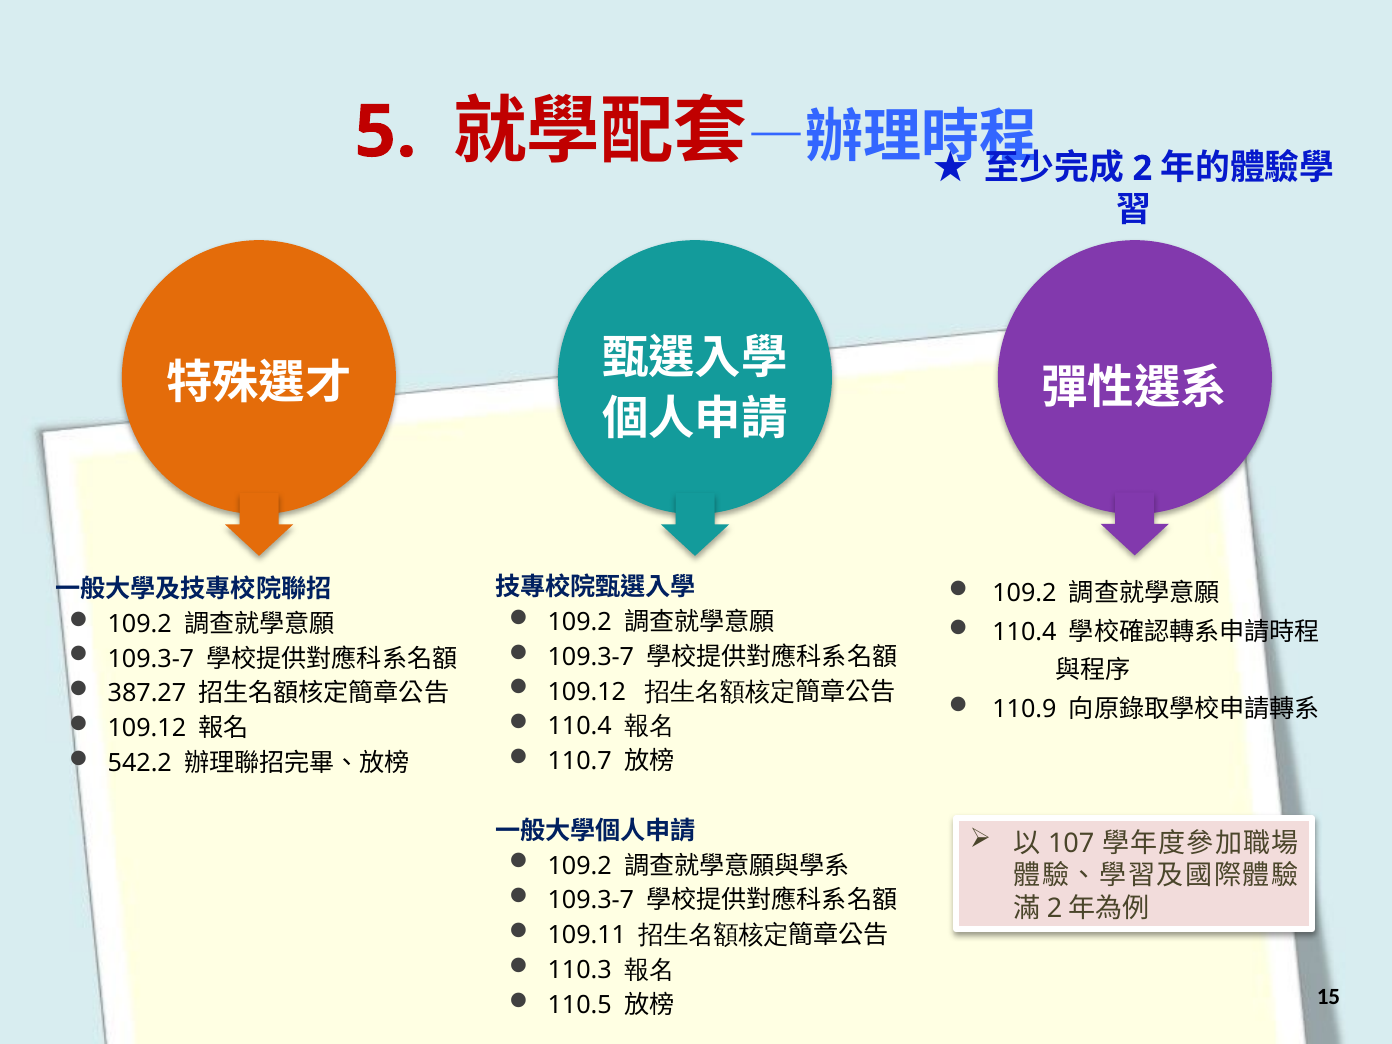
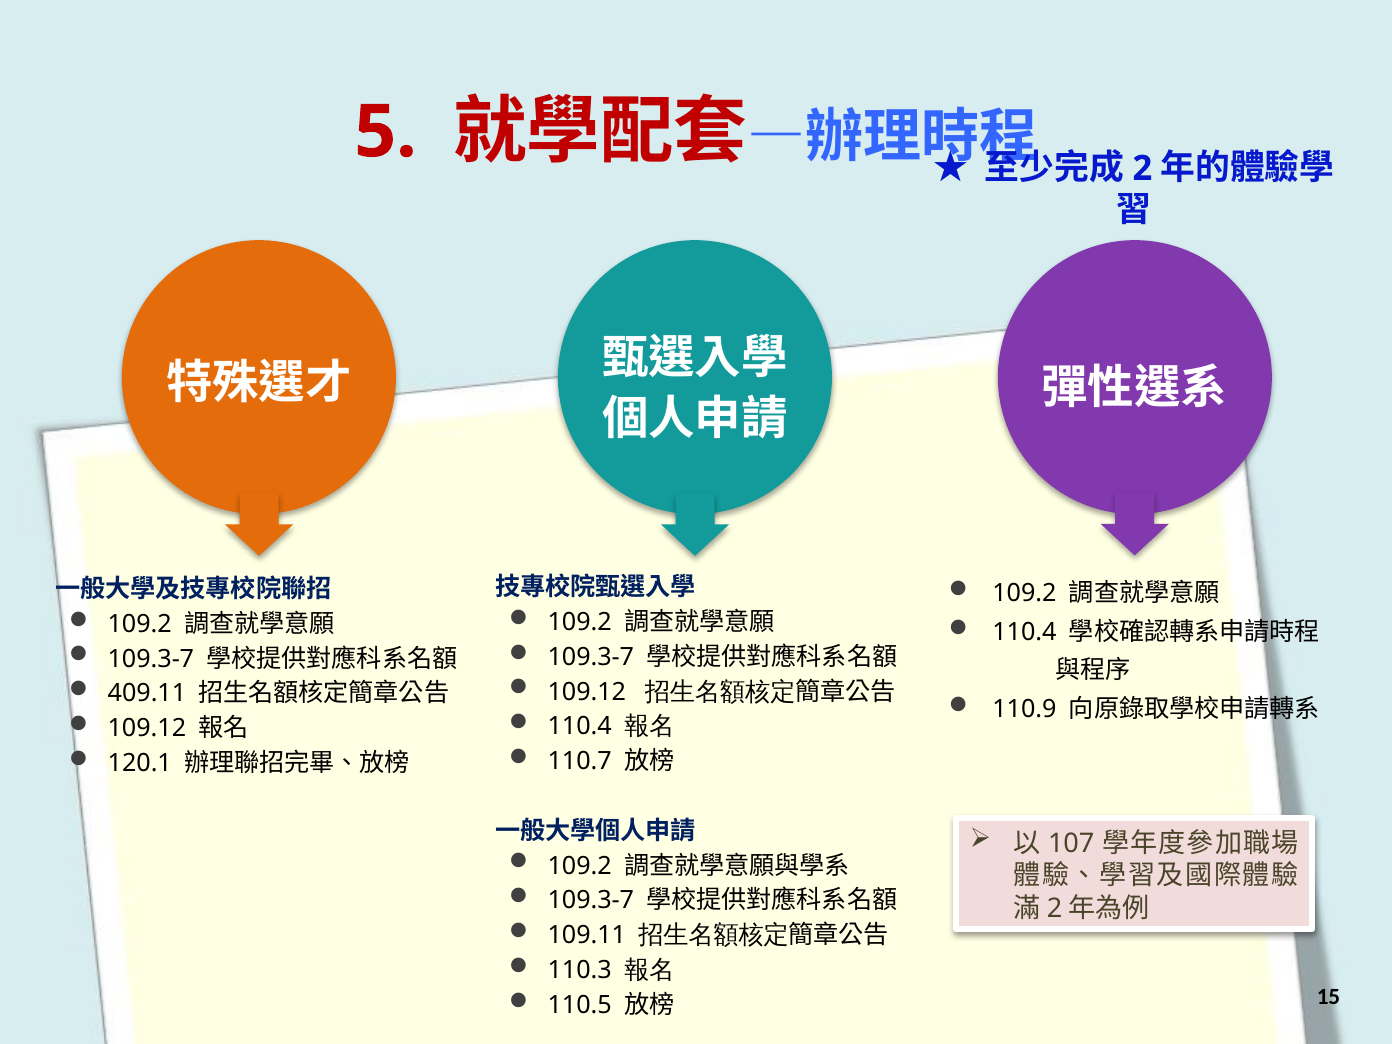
387.27: 387.27 -> 409.11 (147, 694)
542.2: 542.2 -> 120.1 (140, 763)
